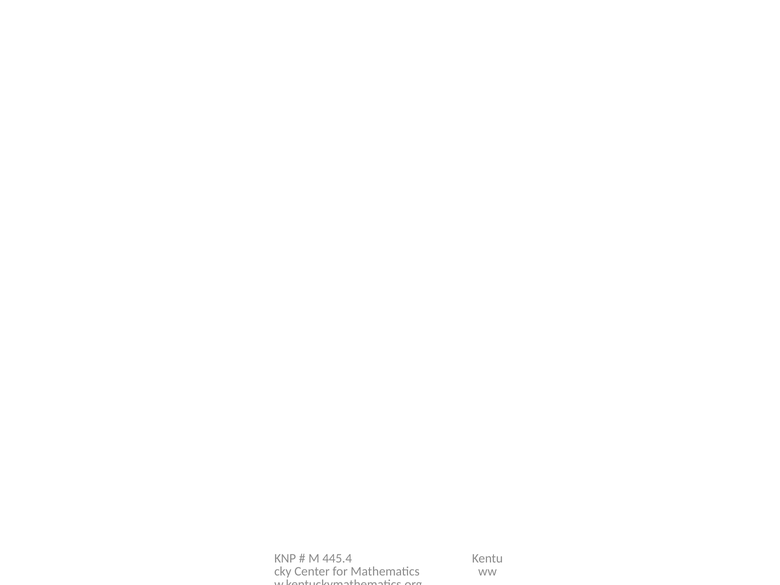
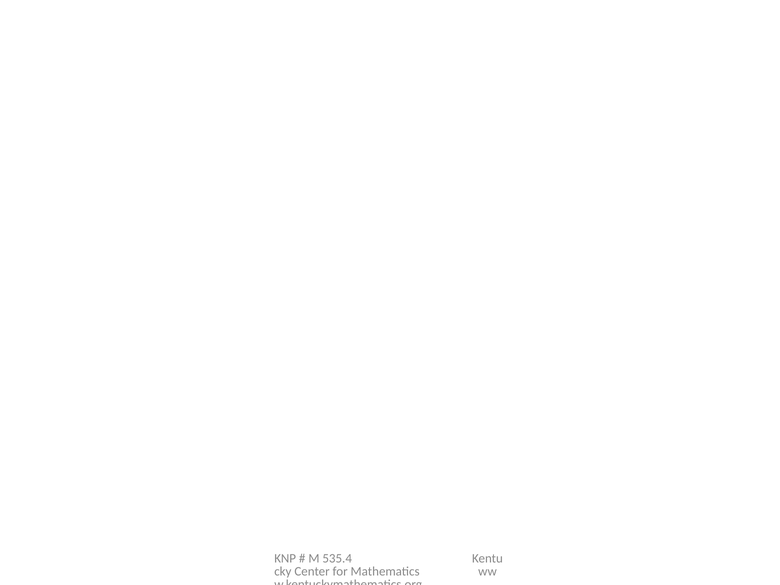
445.4: 445.4 -> 535.4 (337, 559)
